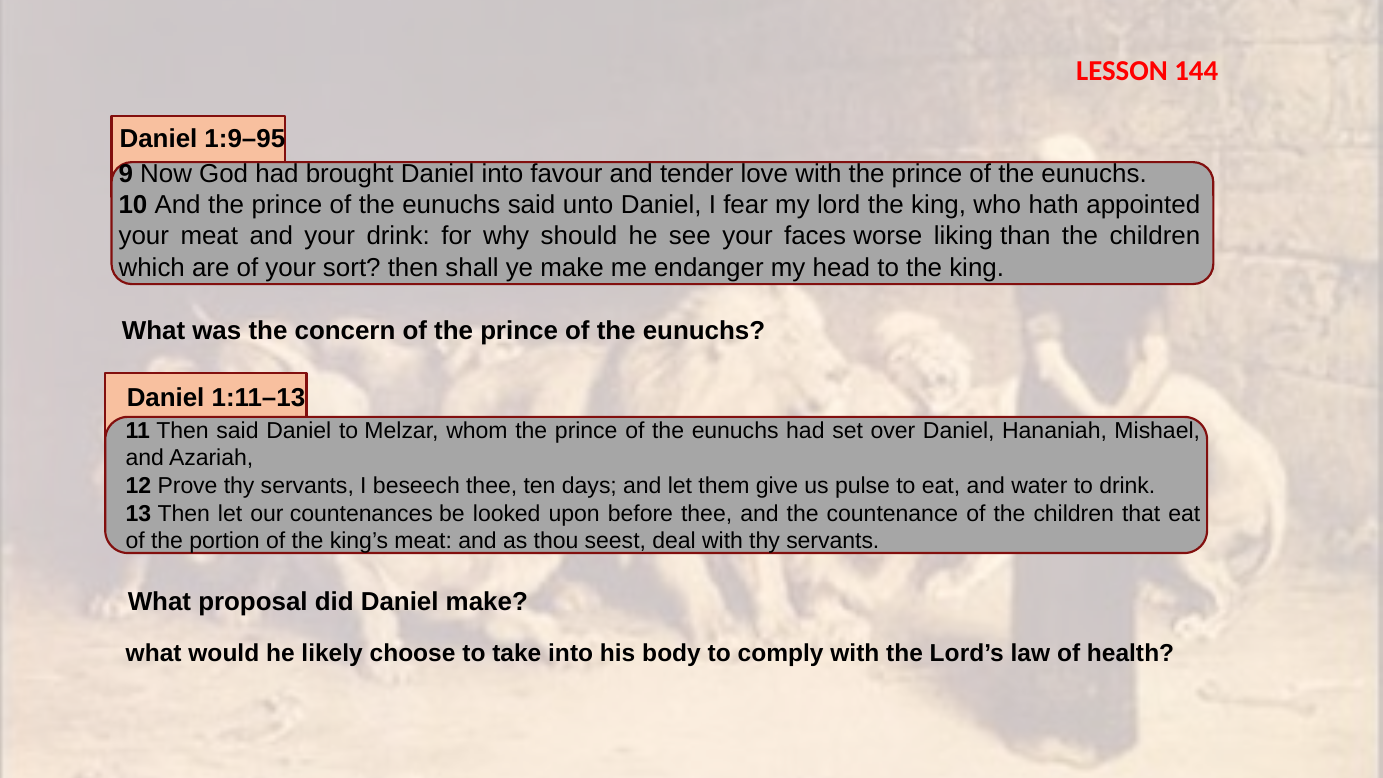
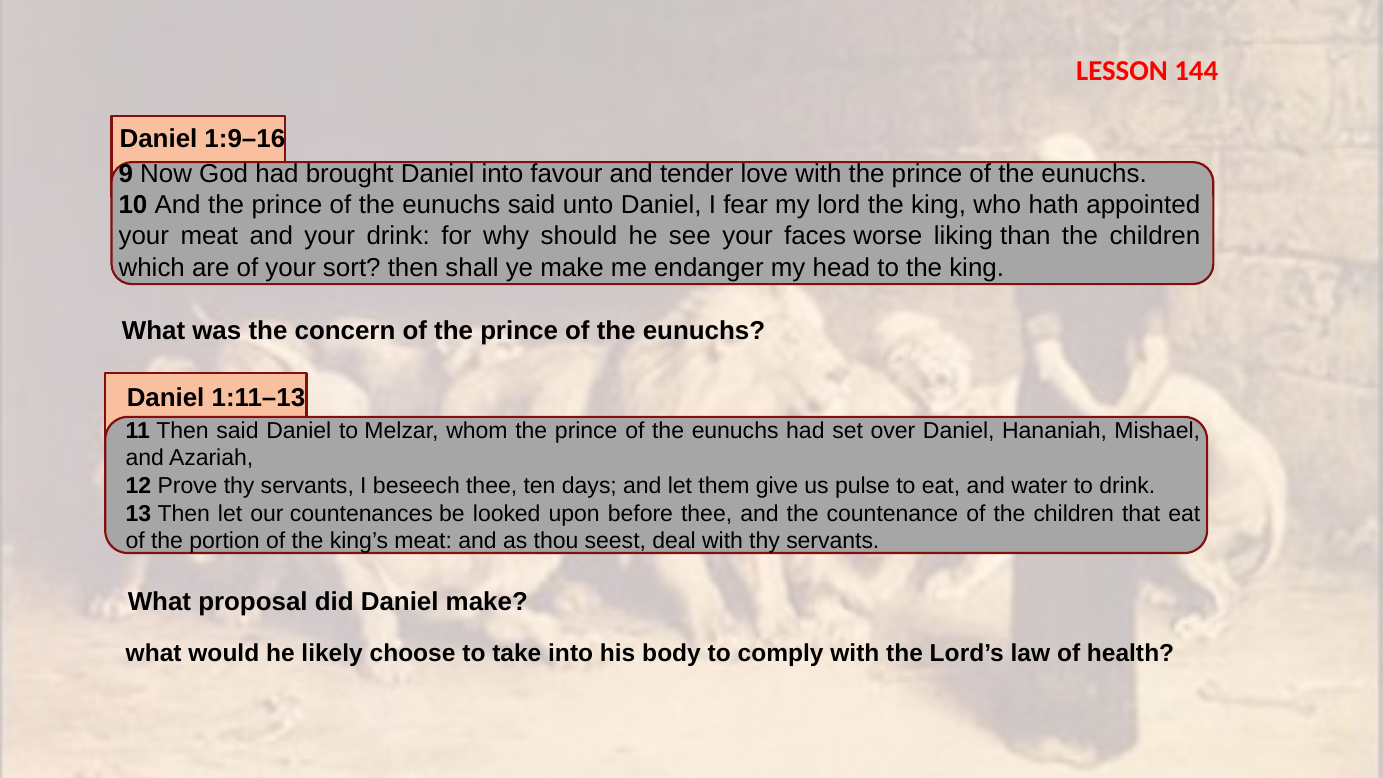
1:9–95: 1:9–95 -> 1:9–16 (245, 139)
